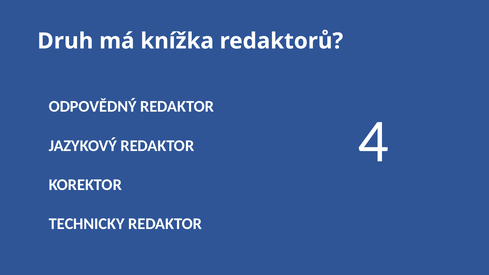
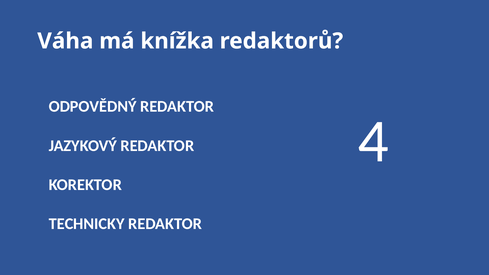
Druh: Druh -> Váha (65, 41)
